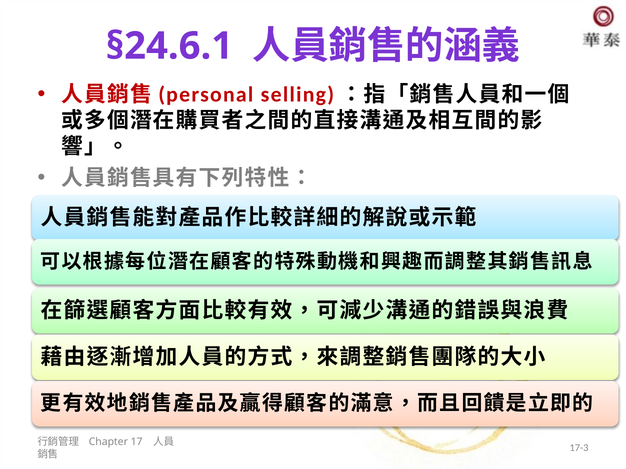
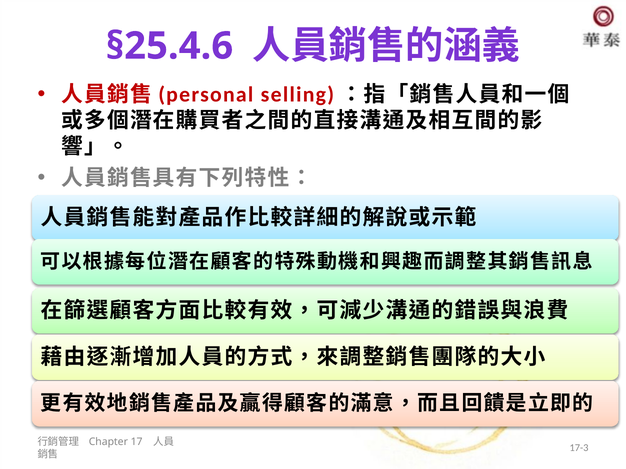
§24.6.1: §24.6.1 -> §25.4.6 (169, 46)
